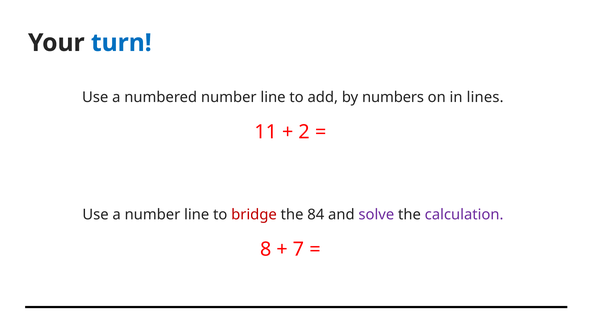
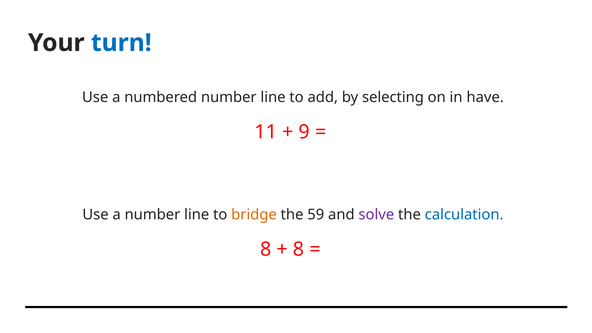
numbers: numbers -> selecting (393, 97)
lines: lines -> have (485, 97)
2: 2 -> 9 (304, 132)
bridge colour: red -> orange (254, 215)
84: 84 -> 59 (316, 215)
calculation colour: purple -> blue (464, 215)
7: 7 -> 8 (299, 249)
